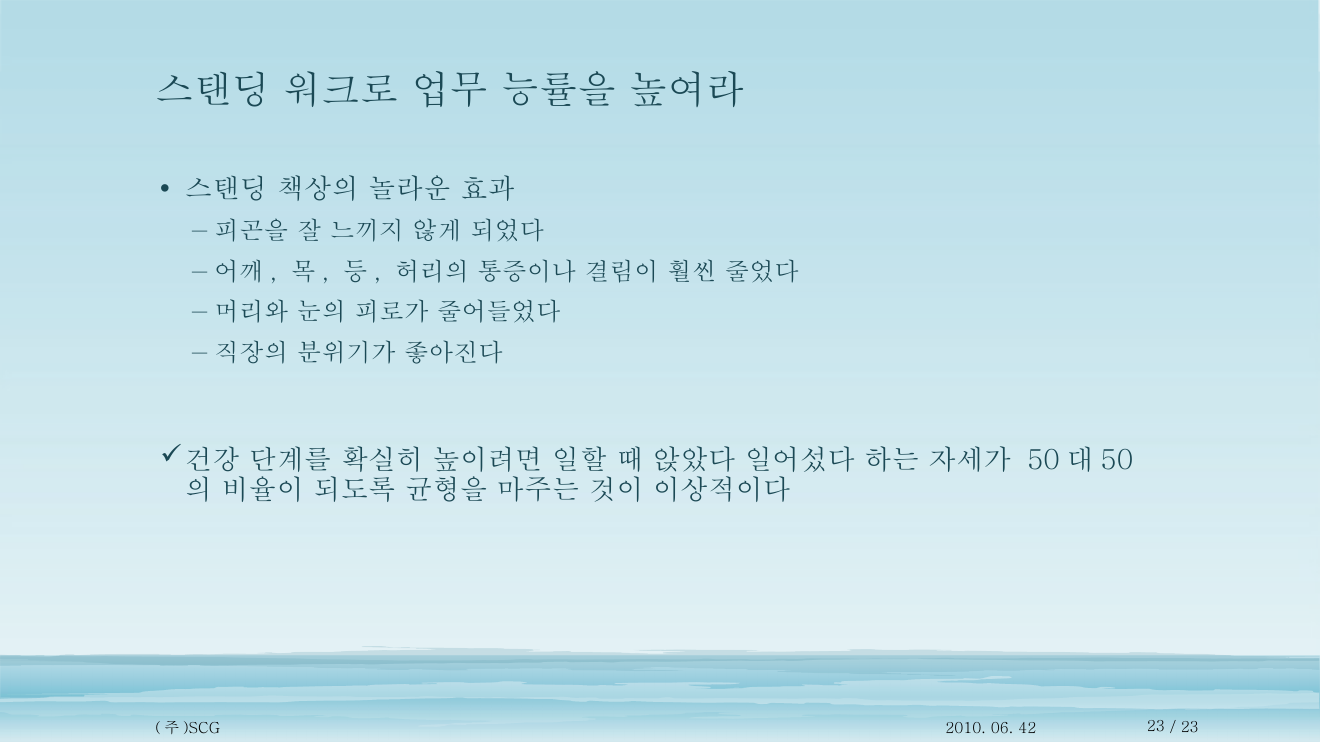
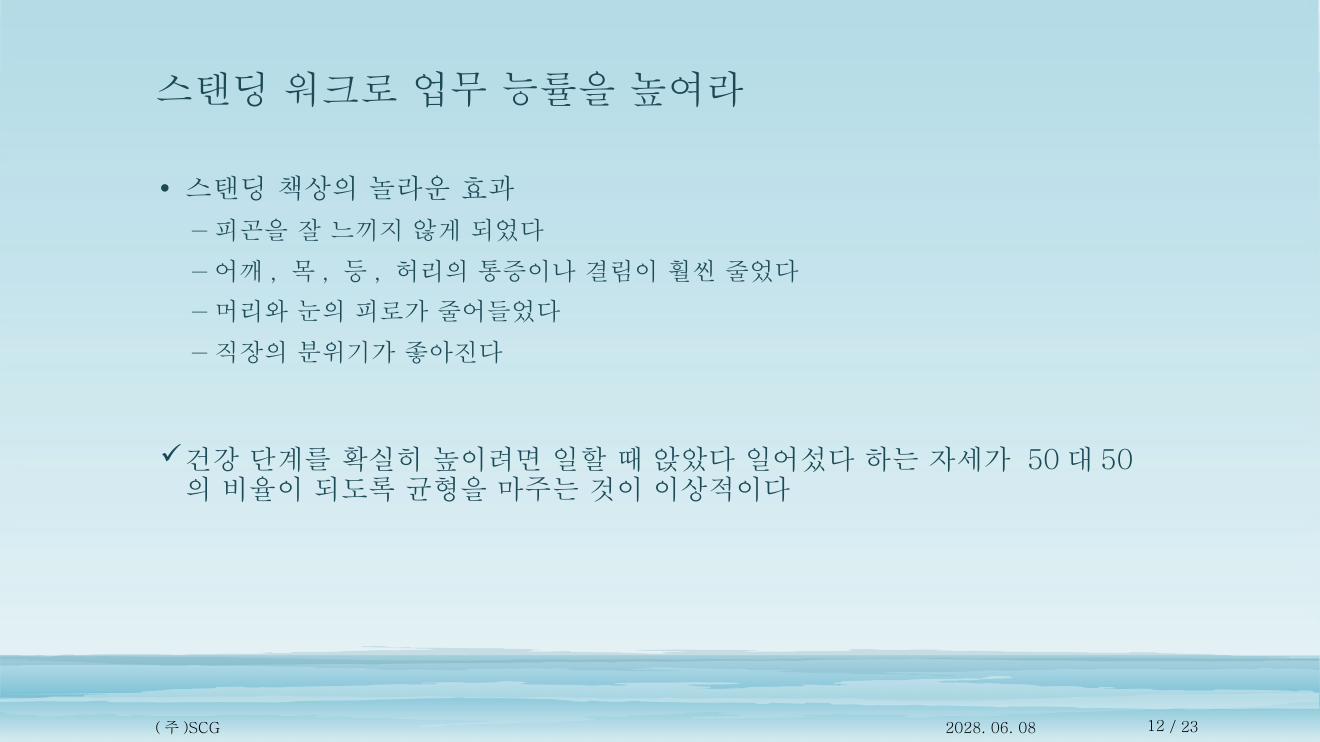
2010: 2010 -> 2028 (966, 729)
42: 42 -> 08 (1027, 729)
23: 23 -> 12 (1156, 727)
